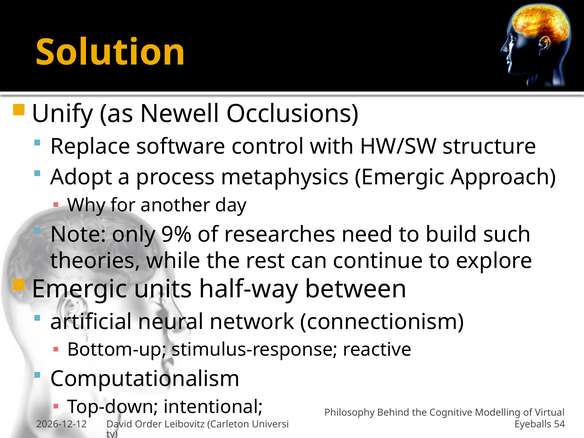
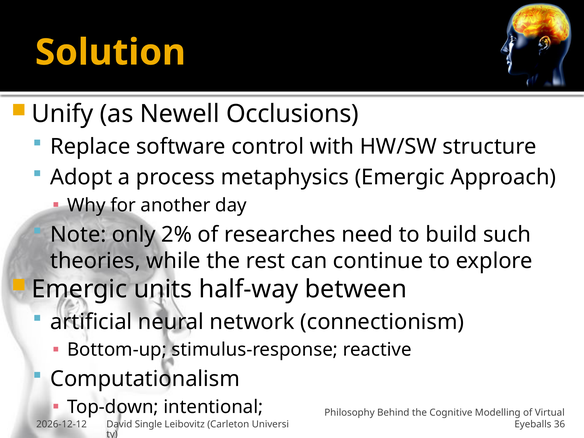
9%: 9% -> 2% (177, 234)
Order: Order -> Single (148, 424)
54: 54 -> 36 (560, 424)
